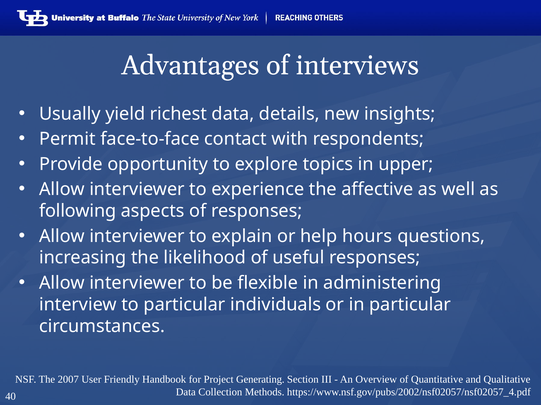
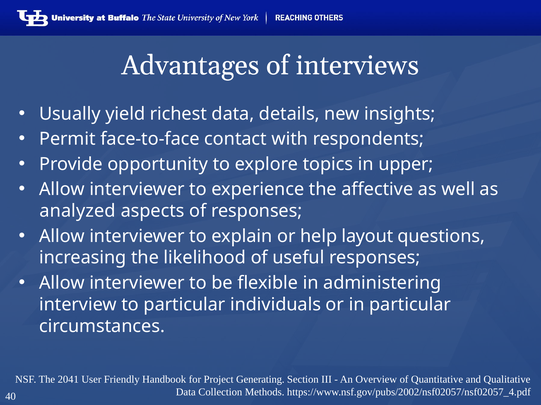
following: following -> analyzed (78, 211)
hours: hours -> layout (367, 237)
2007: 2007 -> 2041 (68, 380)
